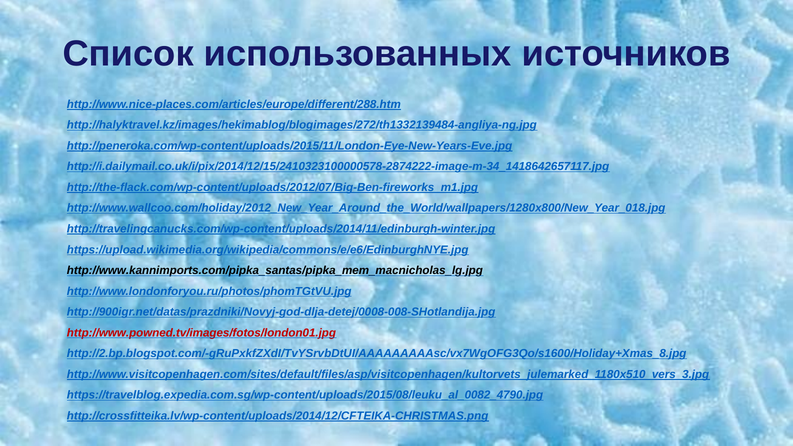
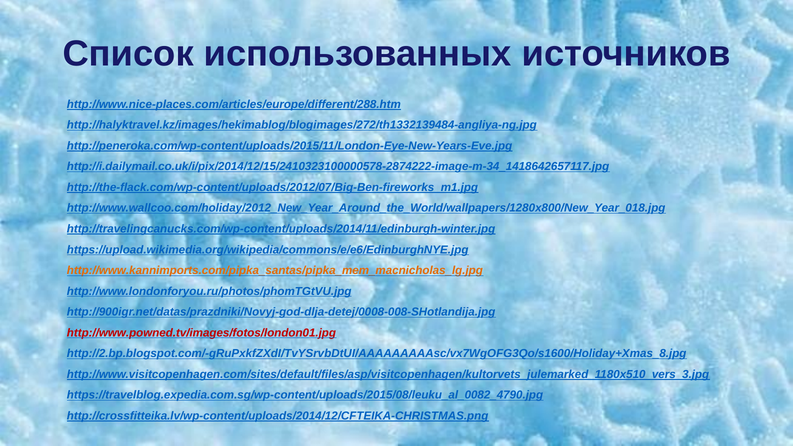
http://www.kannimports.com/pipka_santas/pipka_mem_macnicholas_lg.jpg colour: black -> orange (275, 271)
